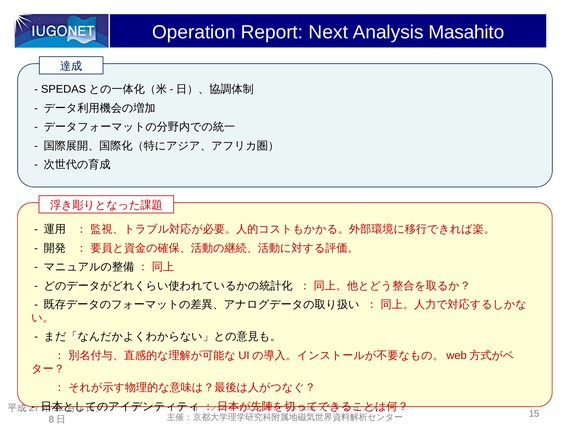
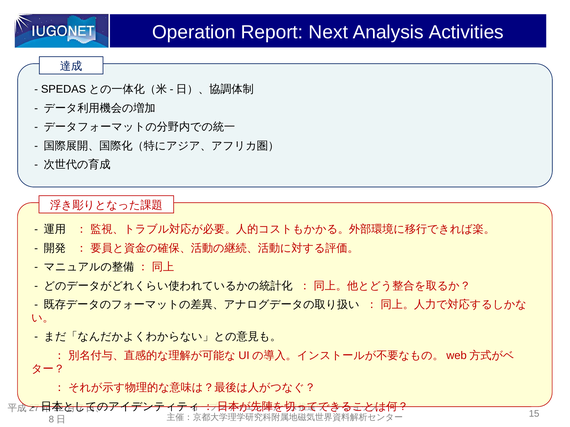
Masahito: Masahito -> Activities (466, 32)
